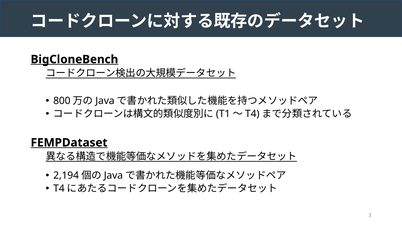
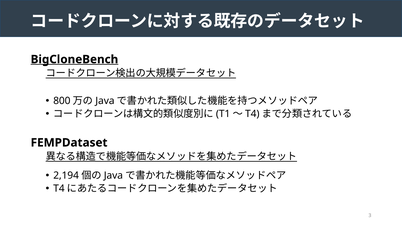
FEMPDataset underline: present -> none (69, 143)
